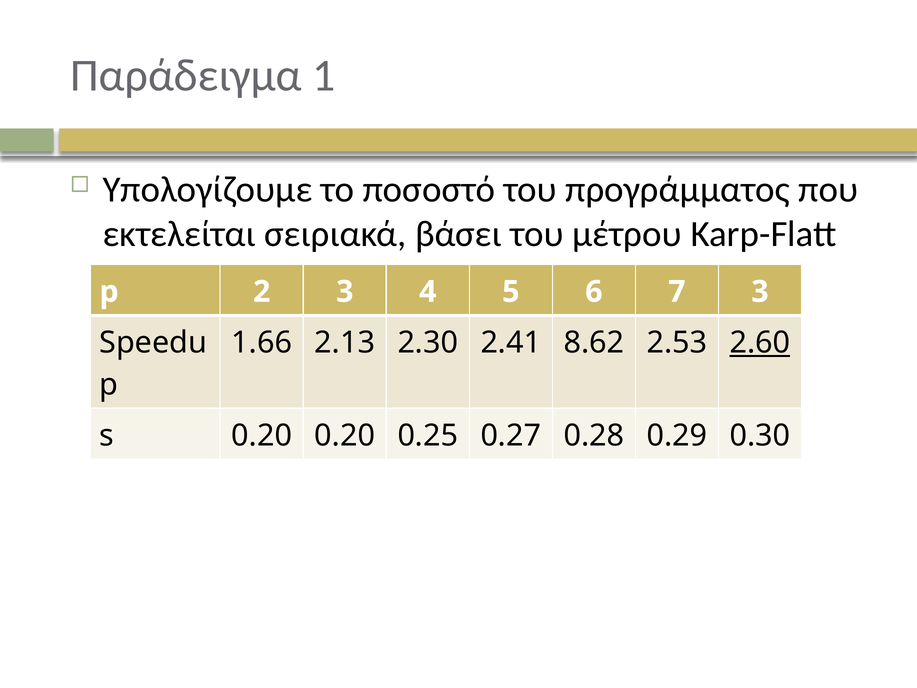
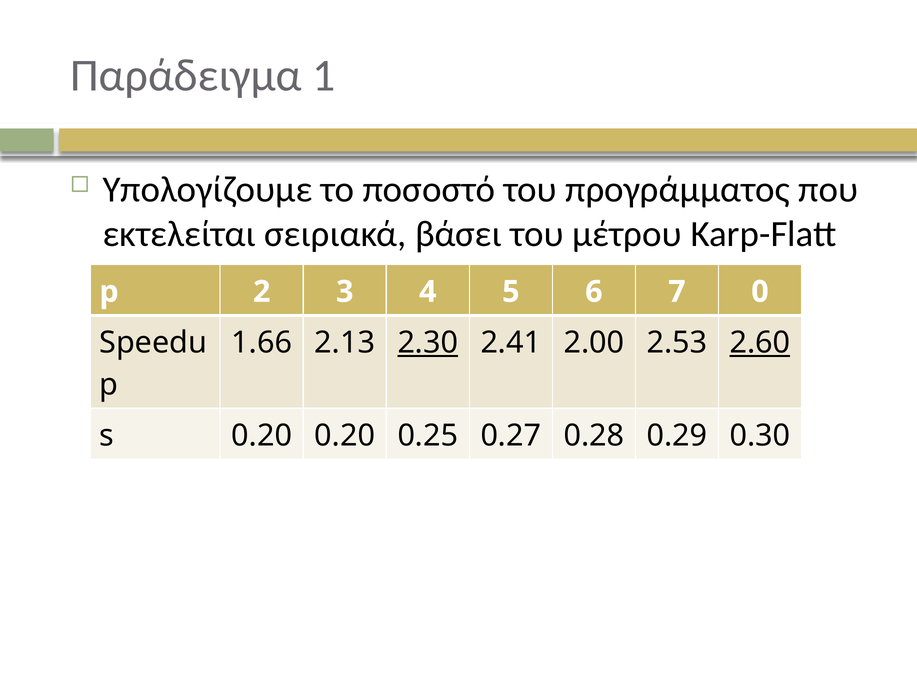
7 3: 3 -> 0 (760, 292)
2.30 underline: none -> present (428, 343)
8.62: 8.62 -> 2.00 (594, 343)
